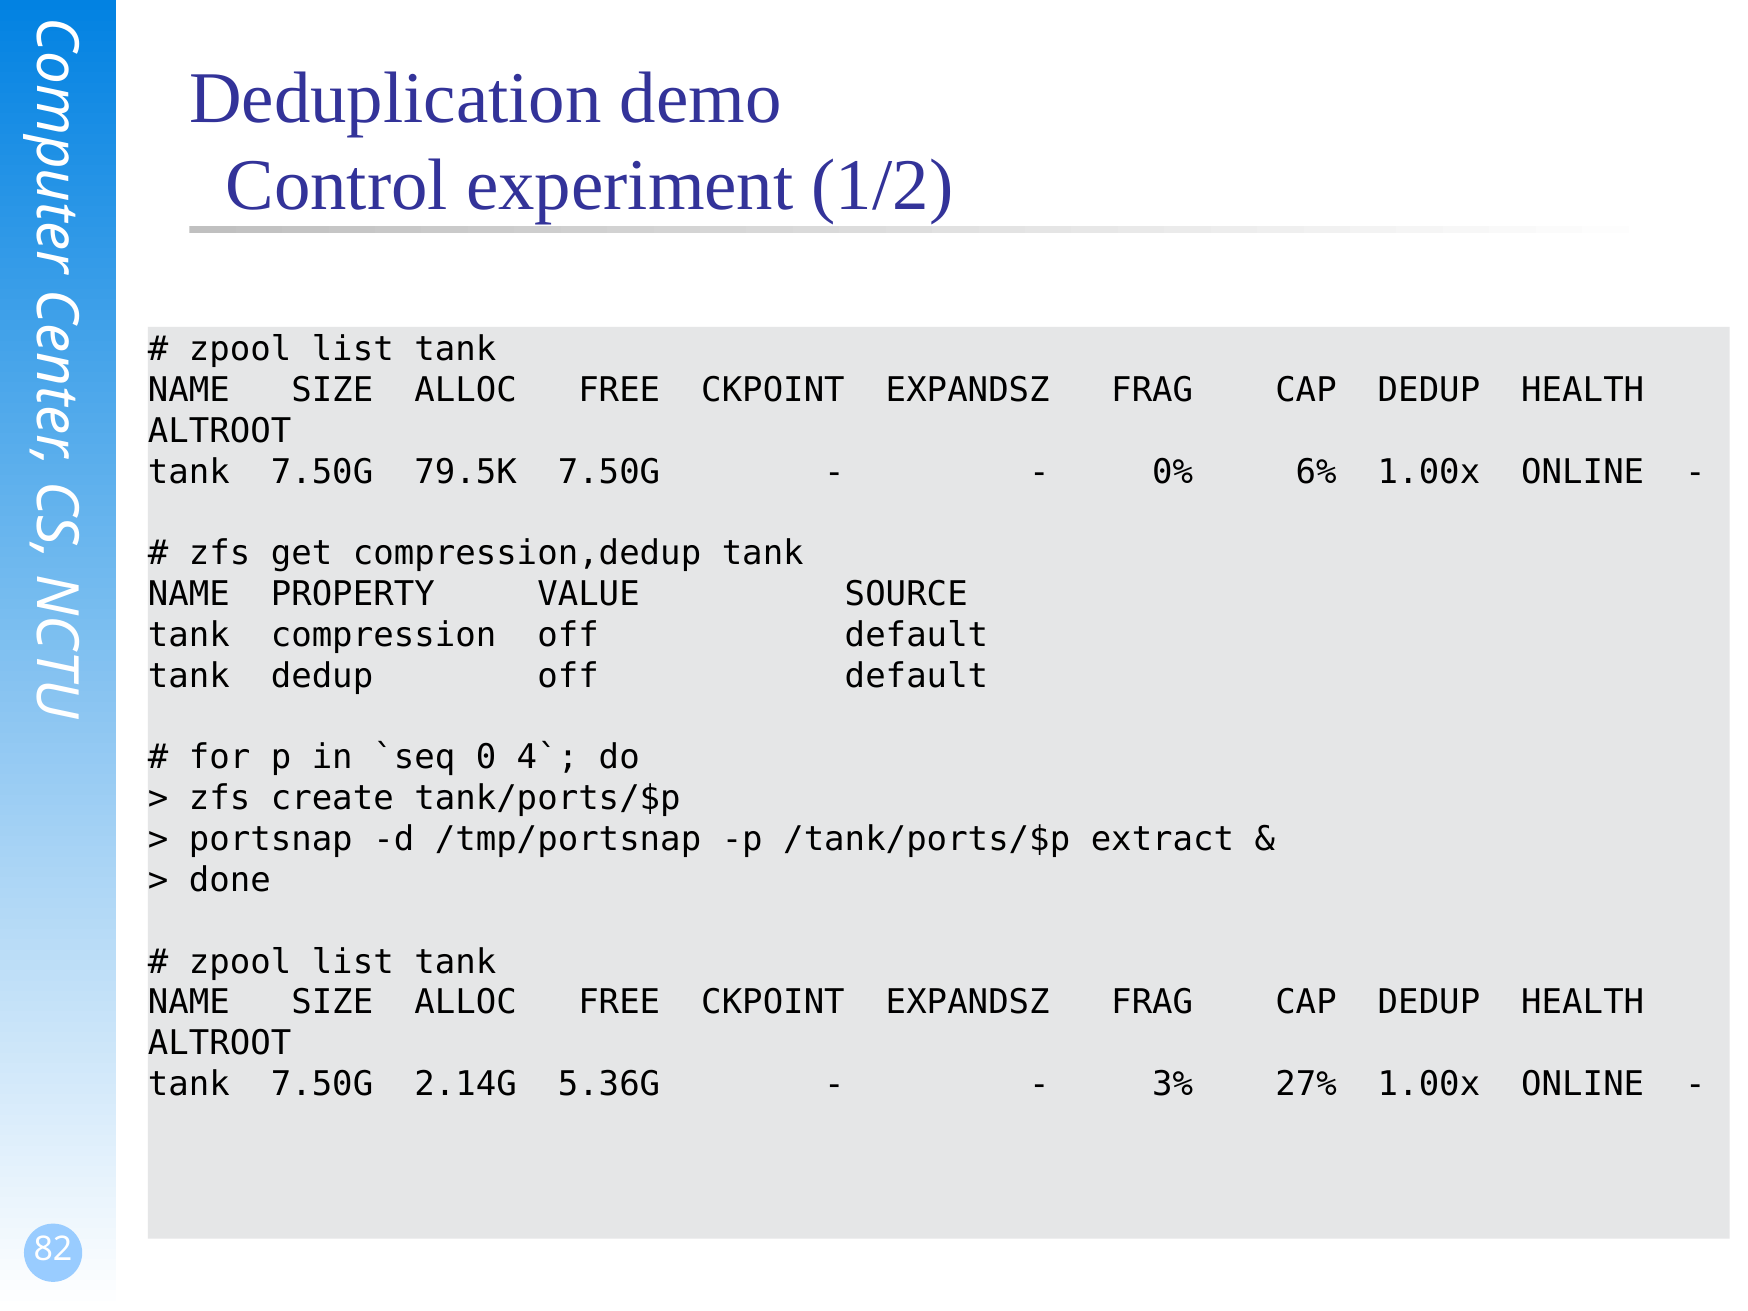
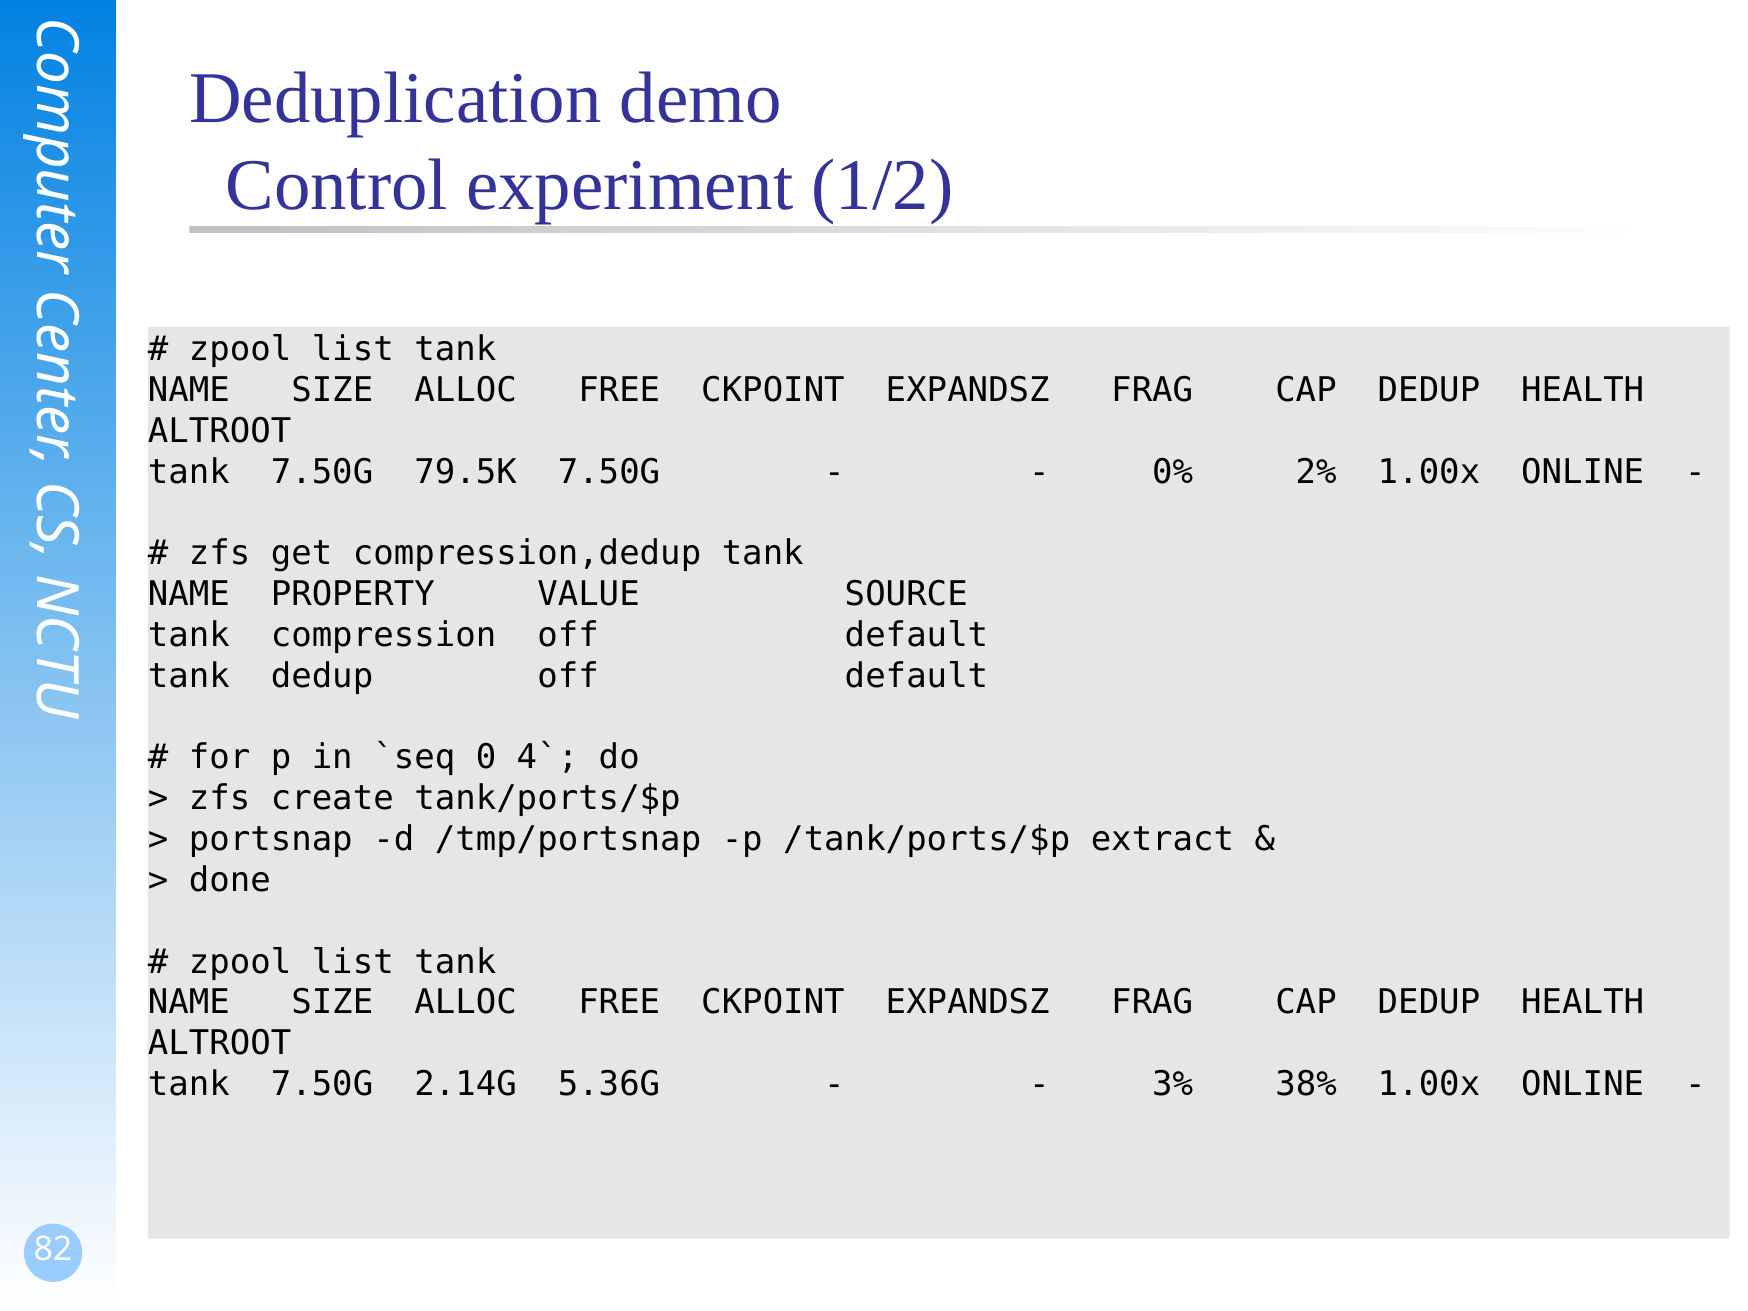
6%: 6% -> 2% (1316, 472)
27%: 27% -> 38% (1306, 1084)
